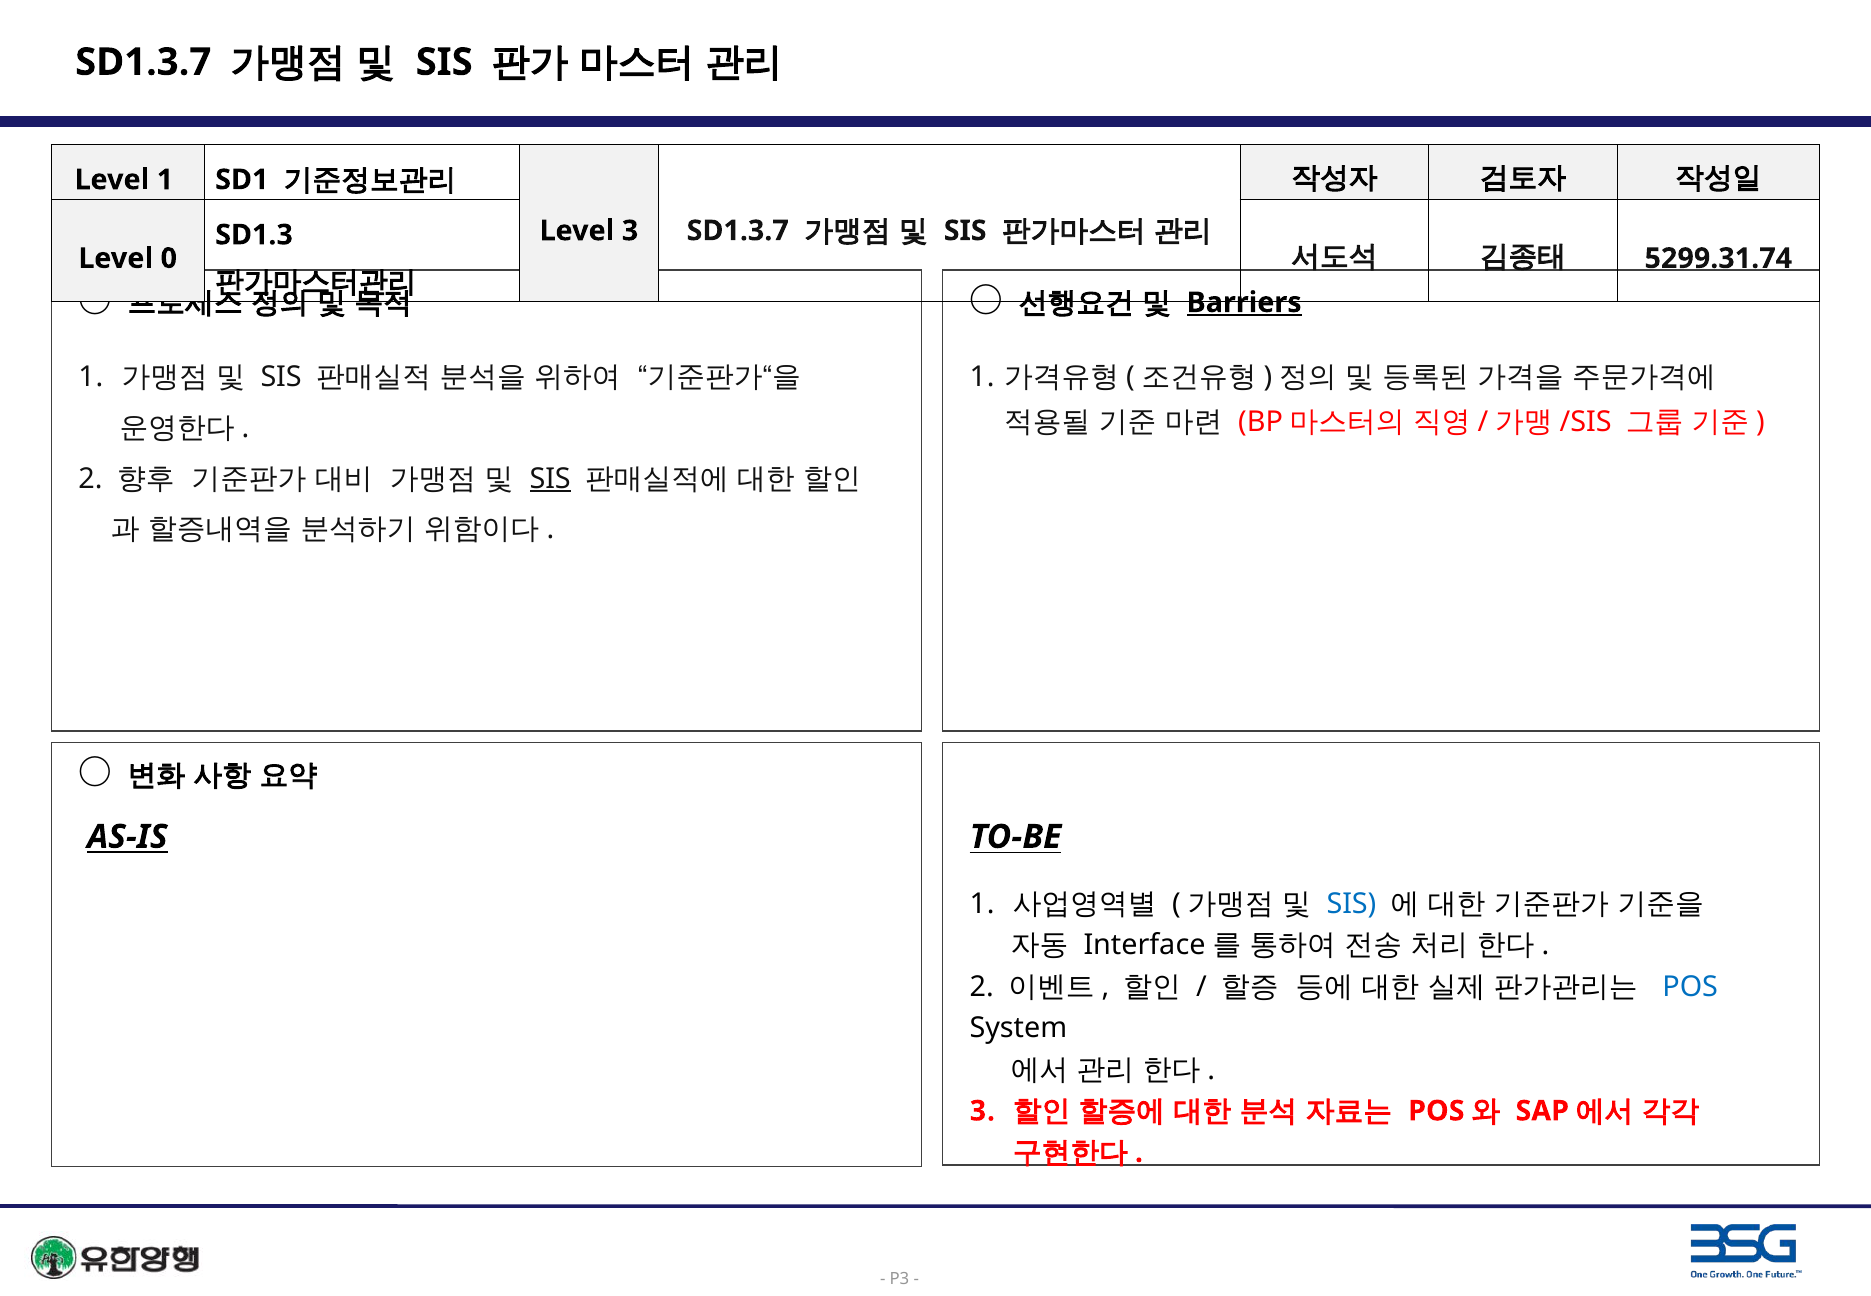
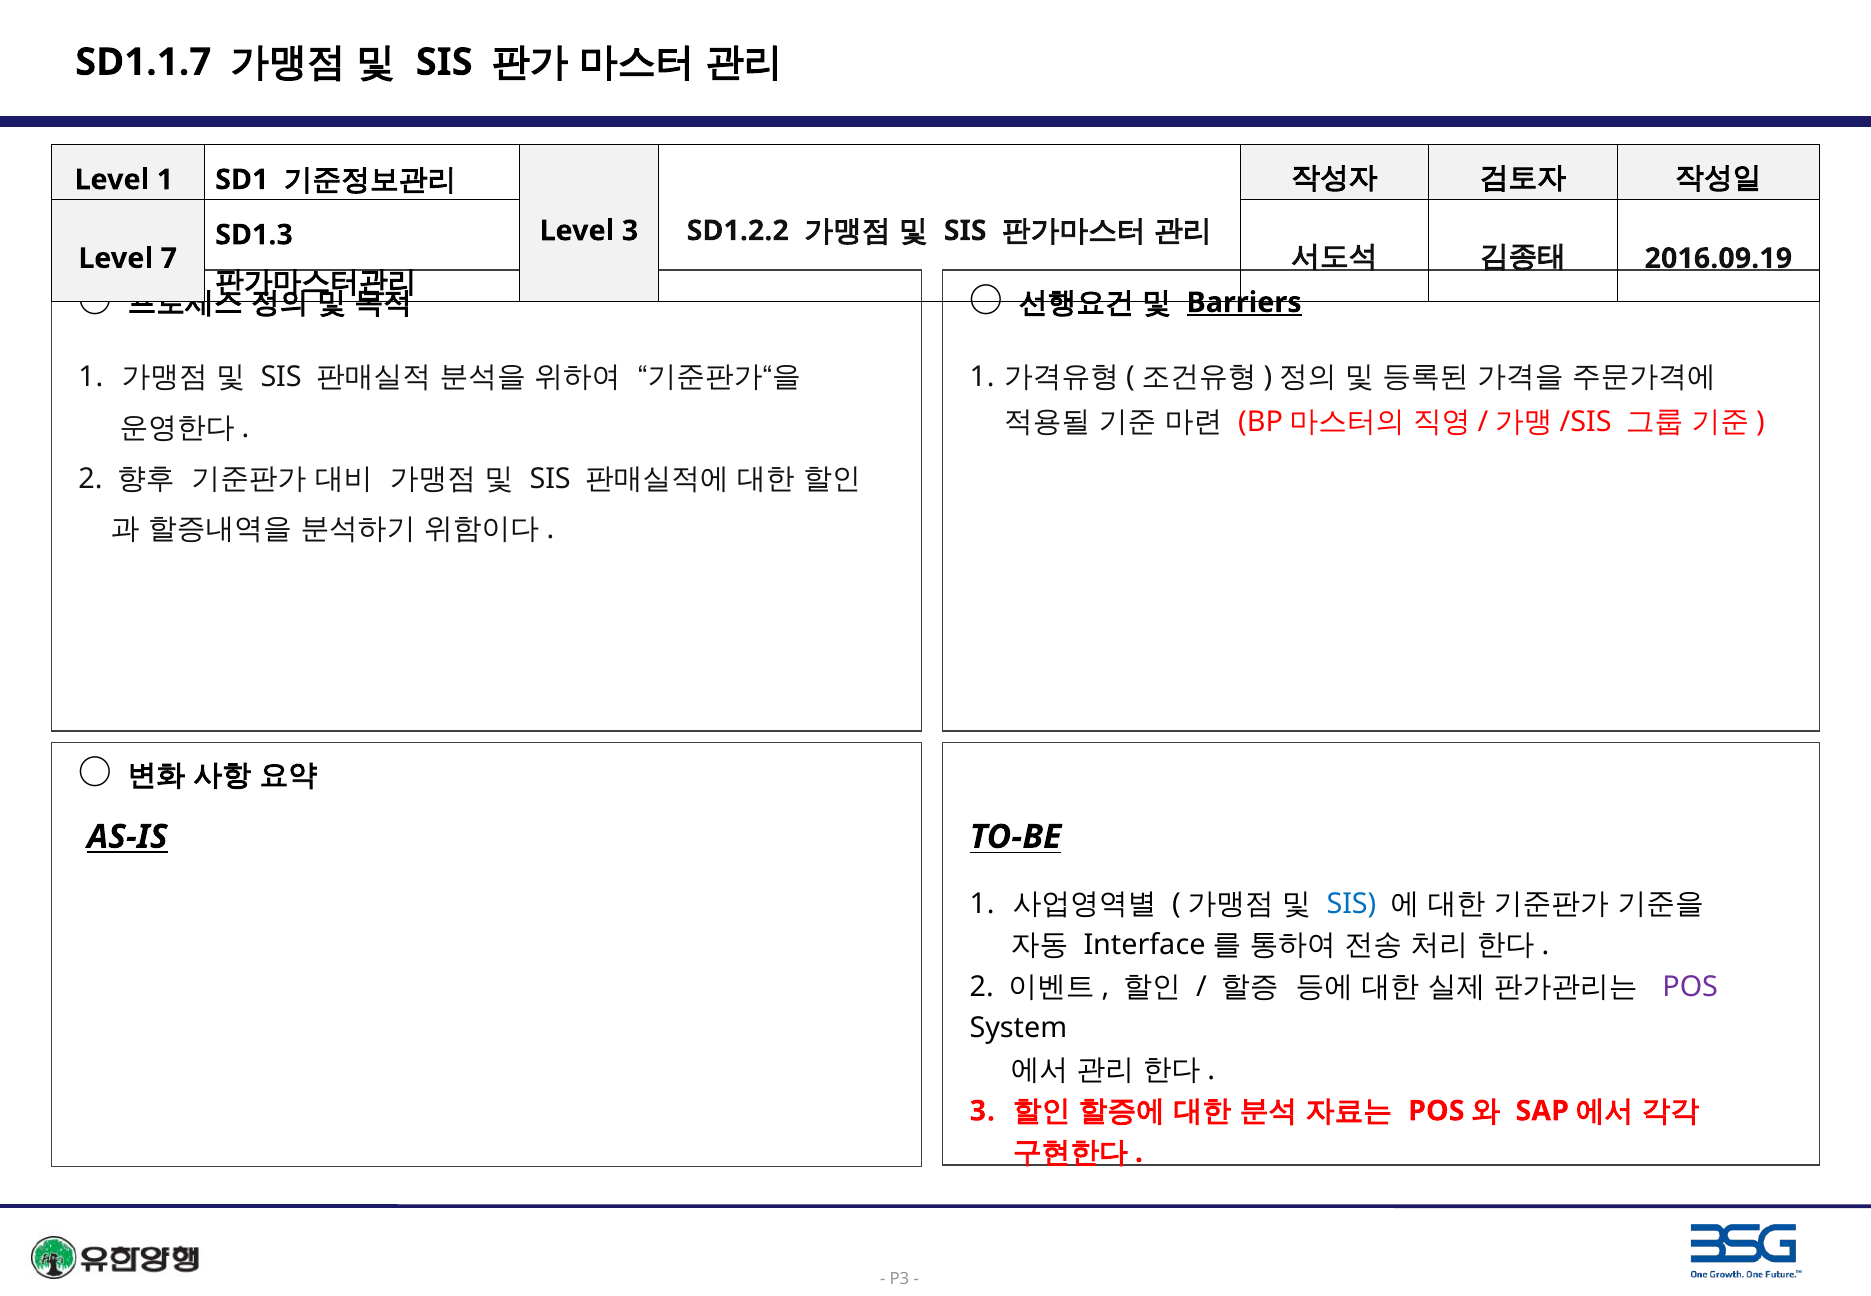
SD1.3.7: SD1.3.7 -> SD1.1.7 (143, 62)
3 SD1.3.7: SD1.3.7 -> SD1.2.2 (738, 231)
5299.31.74: 5299.31.74 -> 2016.09.19 (1718, 258)
0: 0 -> 7 (169, 258)
SIS underline: present -> none (550, 478)
POS colour: blue -> purple (1690, 986)
